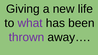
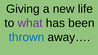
thrown colour: purple -> blue (26, 37)
